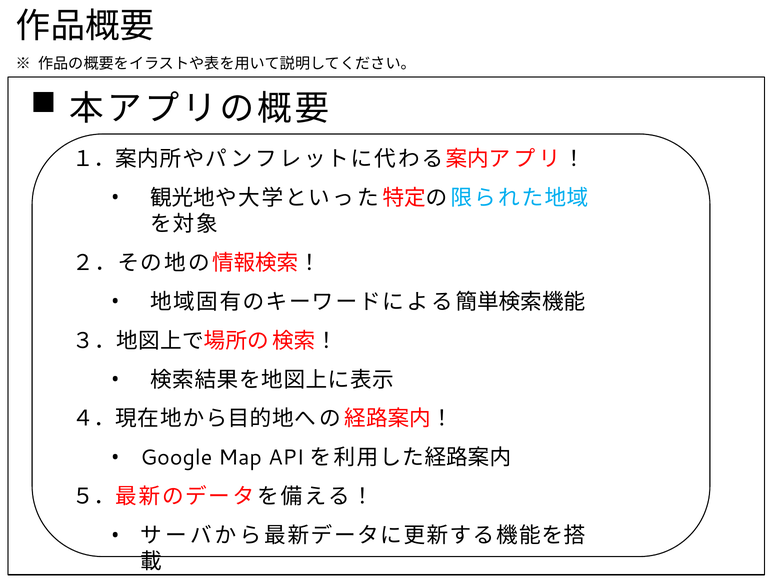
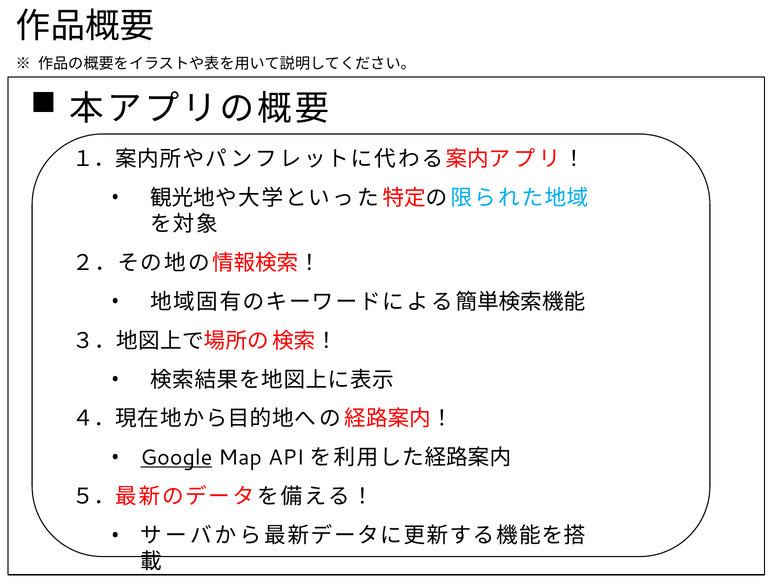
Google underline: none -> present (176, 457)
